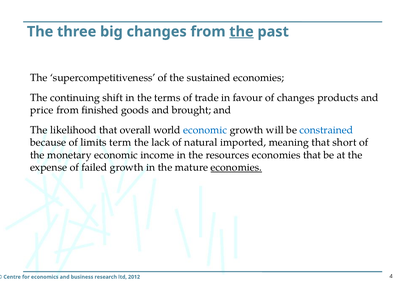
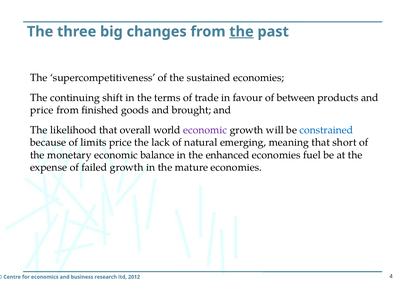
of changes: changes -> between (296, 97)
economic colour: blue -> purple (205, 130)
limits term: term -> price (120, 142)
imported: imported -> emerging (243, 142)
income: income -> balance (157, 155)
resources: resources -> enhanced (228, 155)
economies that: that -> fuel (312, 155)
economies underline: present -> none (236, 167)
